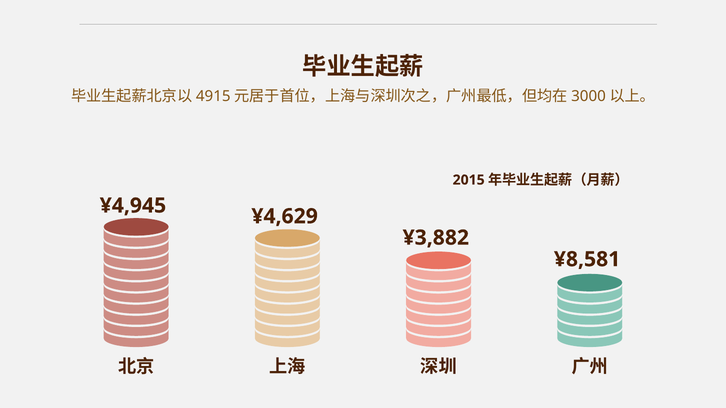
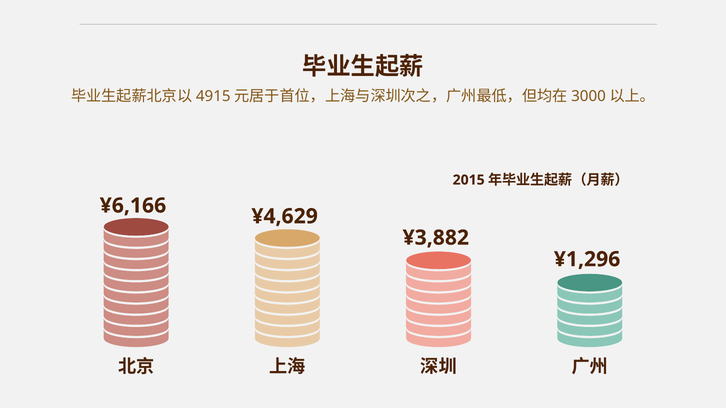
¥4,945: ¥4,945 -> ¥6,166 (133, 206)
¥8,581: ¥8,581 -> ¥1,296 (587, 259)
